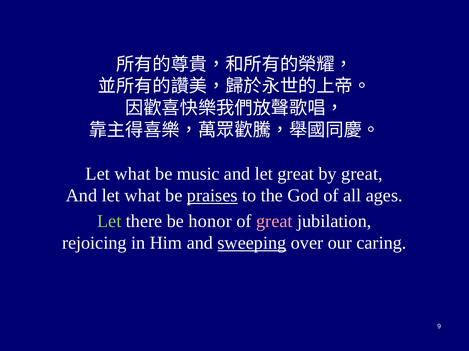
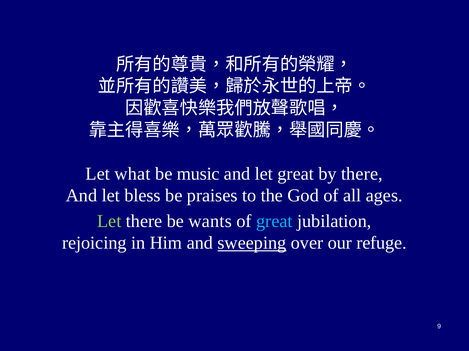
by great: great -> there (362, 174)
And let what: what -> bless (143, 196)
praises underline: present -> none (212, 196)
honor: honor -> wants (210, 222)
great colour: pink -> light blue (274, 222)
caring: caring -> refuge (382, 243)
